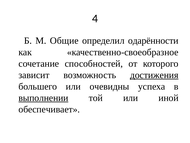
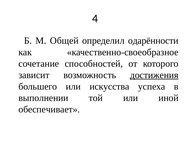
Общие: Общие -> Общей (64, 41)
очевидны: очевидны -> искусства (109, 86)
выполнении underline: present -> none (43, 98)
